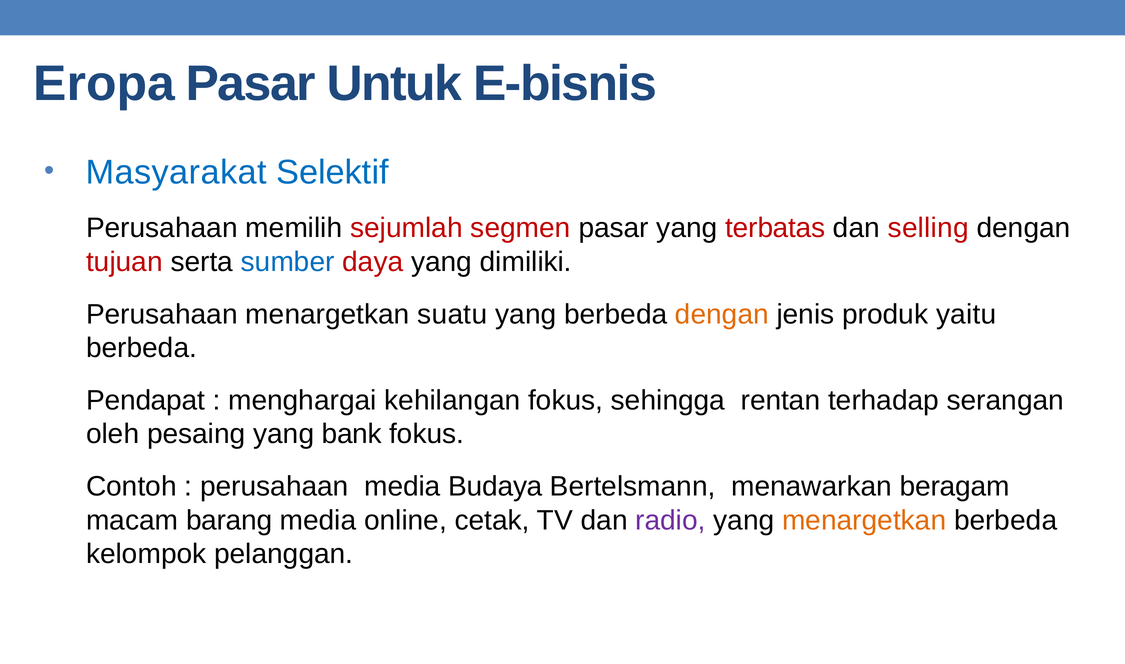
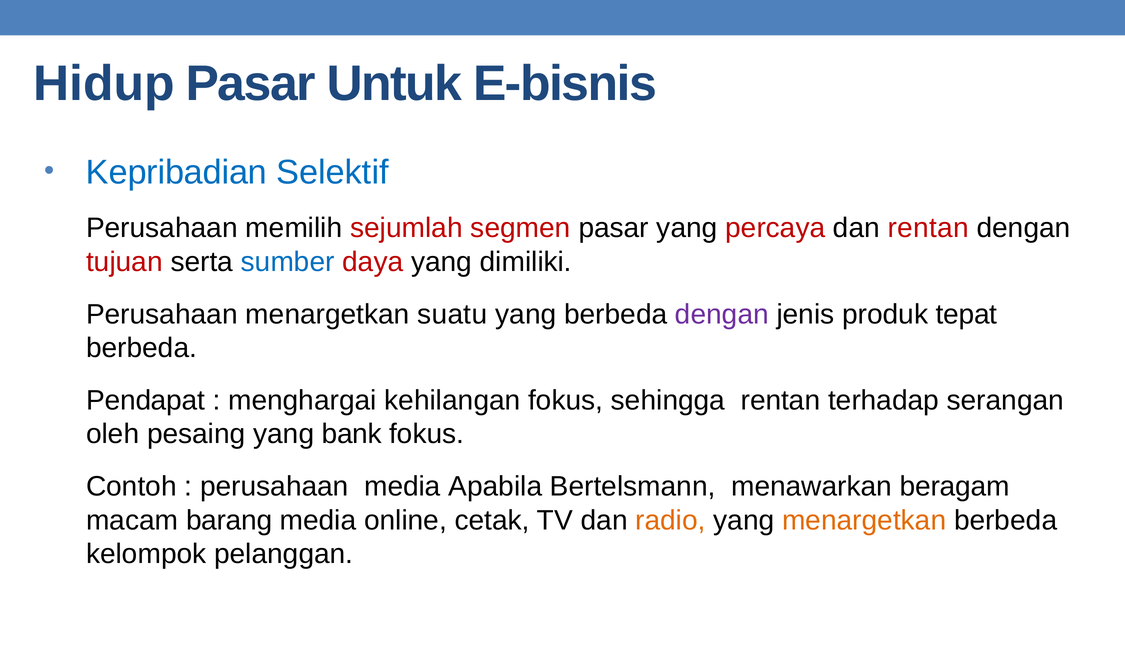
Eropa: Eropa -> Hidup (104, 84)
Masyarakat: Masyarakat -> Kepribadian (177, 173)
terbatas: terbatas -> percaya (775, 228)
dan selling: selling -> rentan (928, 228)
dengan colour: orange -> purple (722, 315)
yaitu: yaitu -> tepat (967, 315)
Budaya: Budaya -> Apabila (495, 487)
radio colour: purple -> orange (671, 521)
